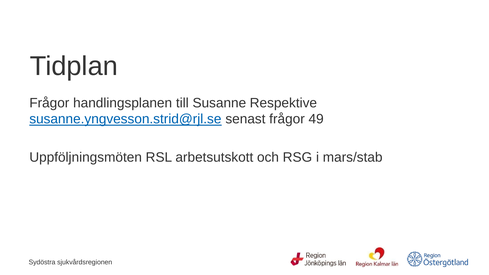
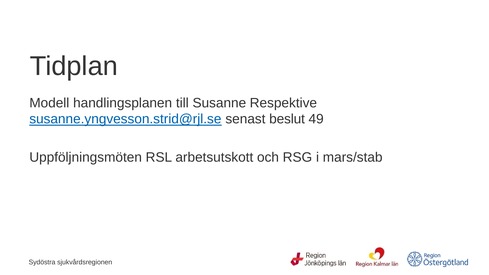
Frågor: Frågor -> Modell (49, 103)
senast frågor: frågor -> beslut (287, 119)
